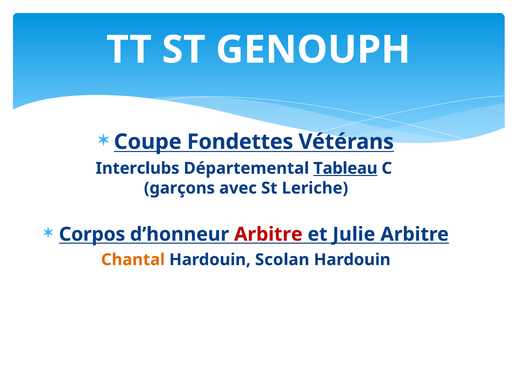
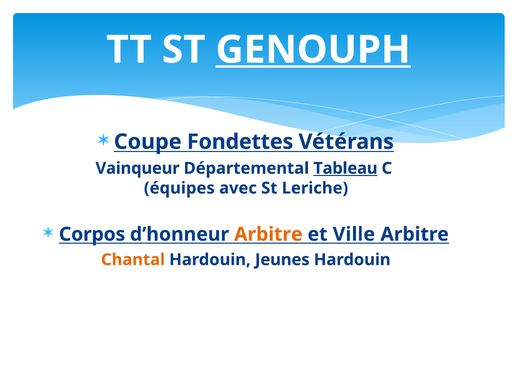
GENOUPH underline: none -> present (313, 50)
Interclubs: Interclubs -> Vainqueur (138, 168)
garçons: garçons -> équipes (179, 188)
Arbitre colour: red -> orange (268, 234)
Julie: Julie -> Ville (354, 234)
Scolan: Scolan -> Jeunes (282, 260)
